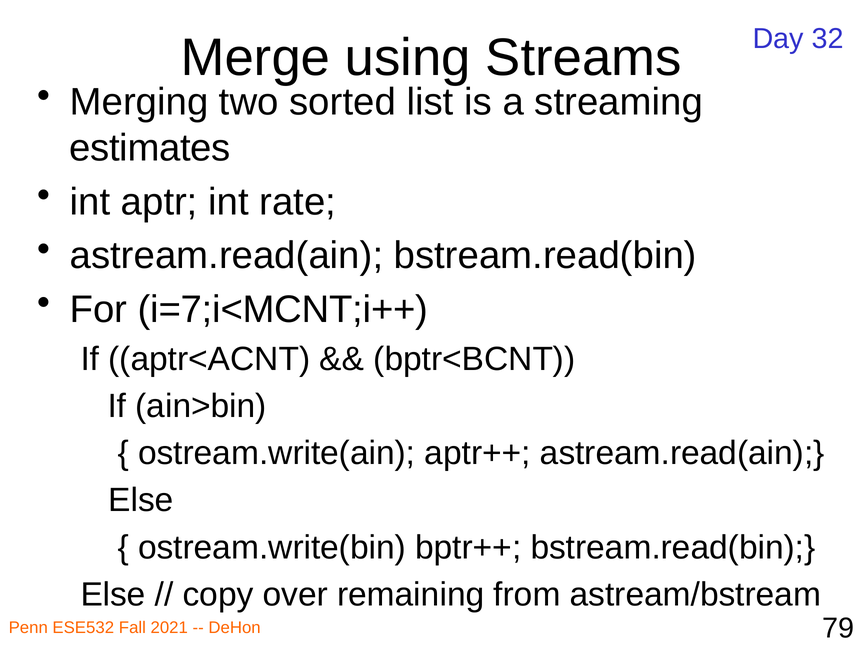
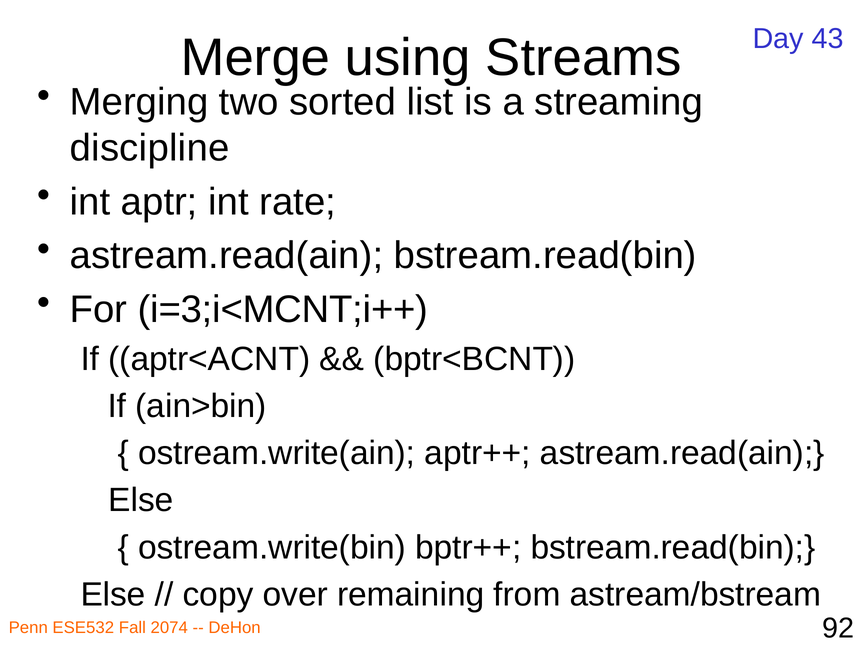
32: 32 -> 43 (828, 39)
estimates: estimates -> discipline (150, 148)
i=7;i<MCNT;i++: i=7;i<MCNT;i++ -> i=3;i<MCNT;i++ (283, 309)
2021: 2021 -> 2074 (169, 627)
79: 79 -> 92 (838, 628)
